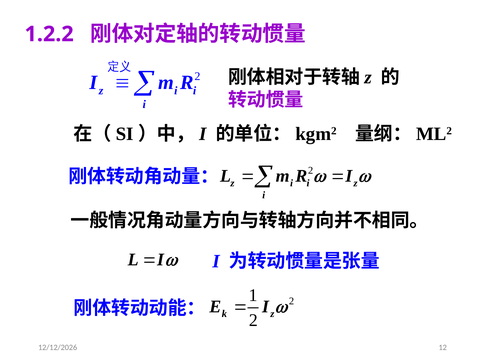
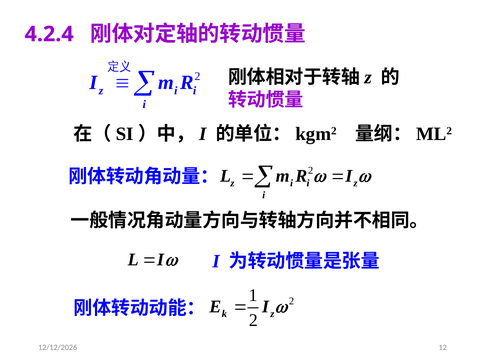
1.2.2: 1.2.2 -> 4.2.4 (49, 34)
